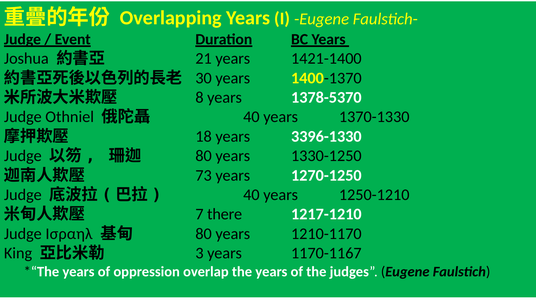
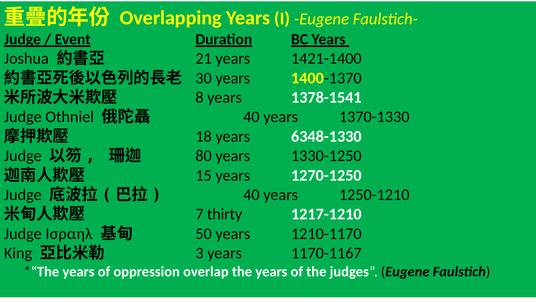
1378-5370: 1378-5370 -> 1378-1541 (326, 97)
3396-1330: 3396-1330 -> 6348-1330 (326, 136)
73: 73 -> 15 (204, 175)
there: there -> thirty (225, 214)
80: 80 -> 50 (204, 233)
